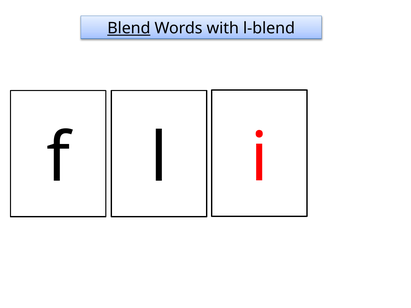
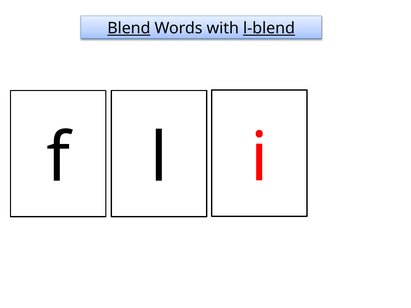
l-blend underline: none -> present (269, 28)
